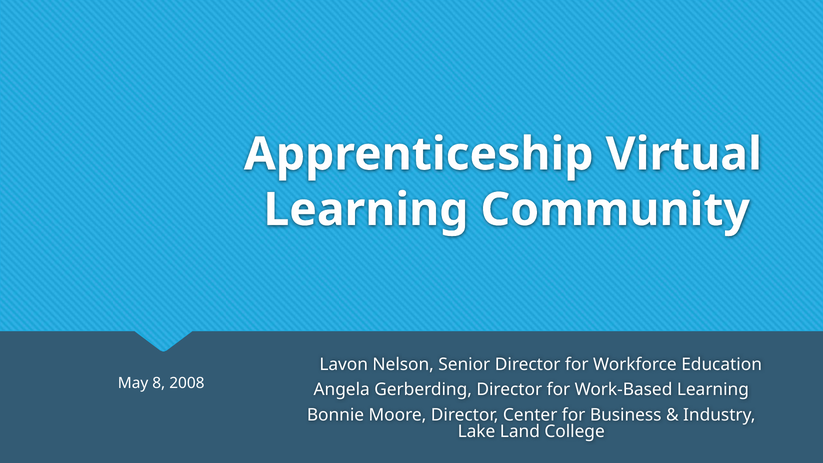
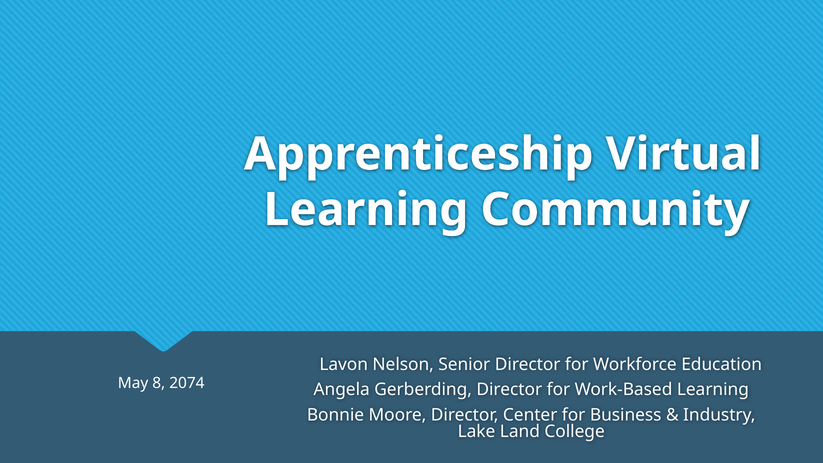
2008: 2008 -> 2074 (187, 383)
